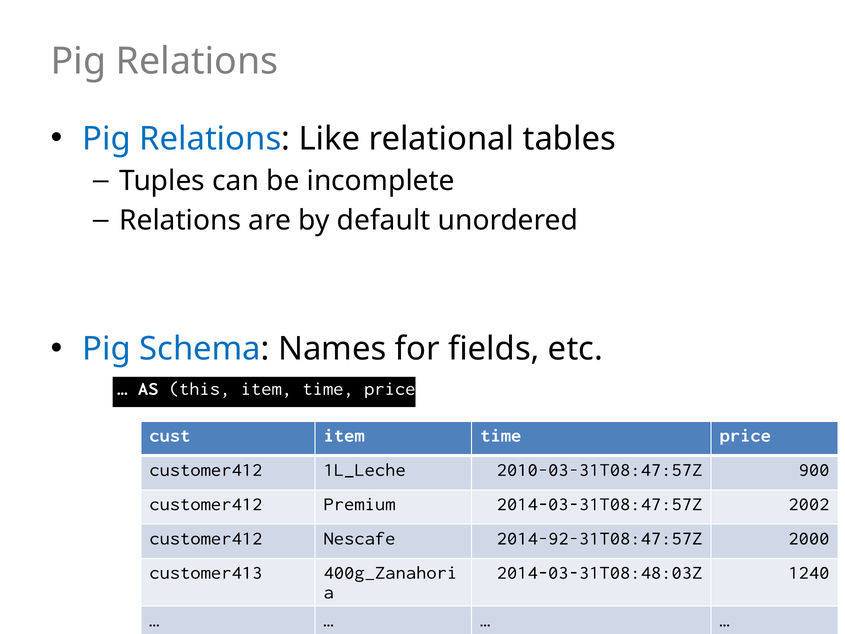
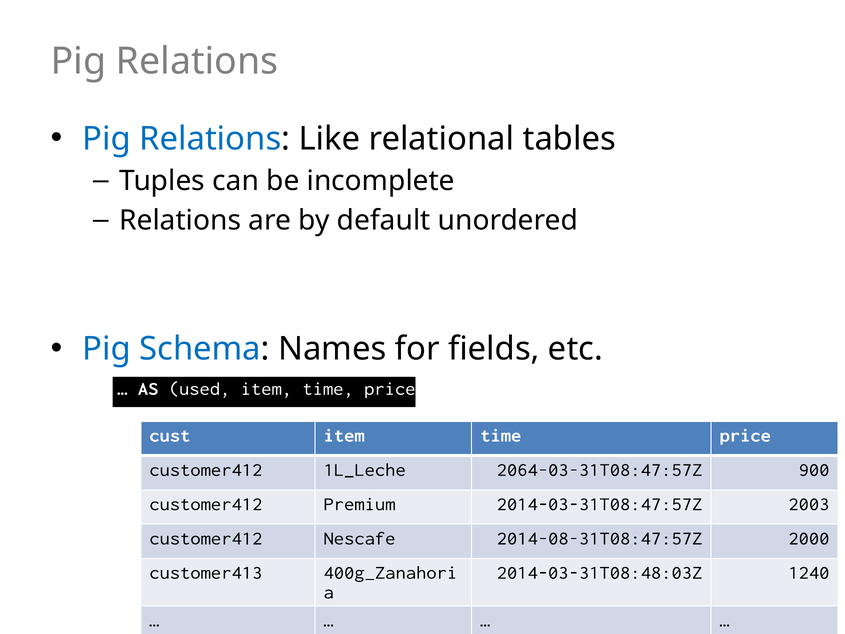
this: this -> used (200, 388)
2010-03-31T08:47:57Z: 2010-03-31T08:47:57Z -> 2064-03-31T08:47:57Z (600, 469)
2002: 2002 -> 2003 (809, 504)
2014-92-31T08:47:57Z: 2014-92-31T08:47:57Z -> 2014-08-31T08:47:57Z (600, 538)
